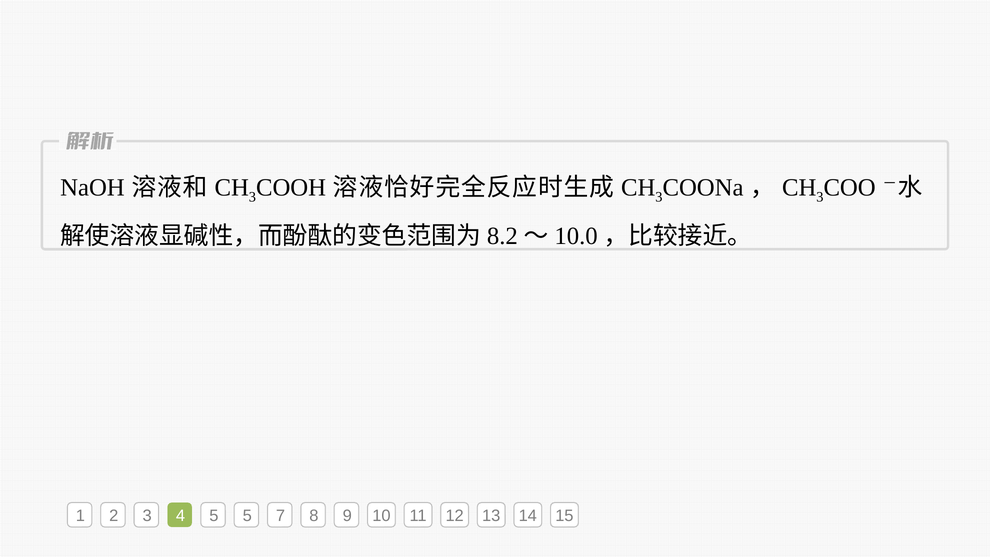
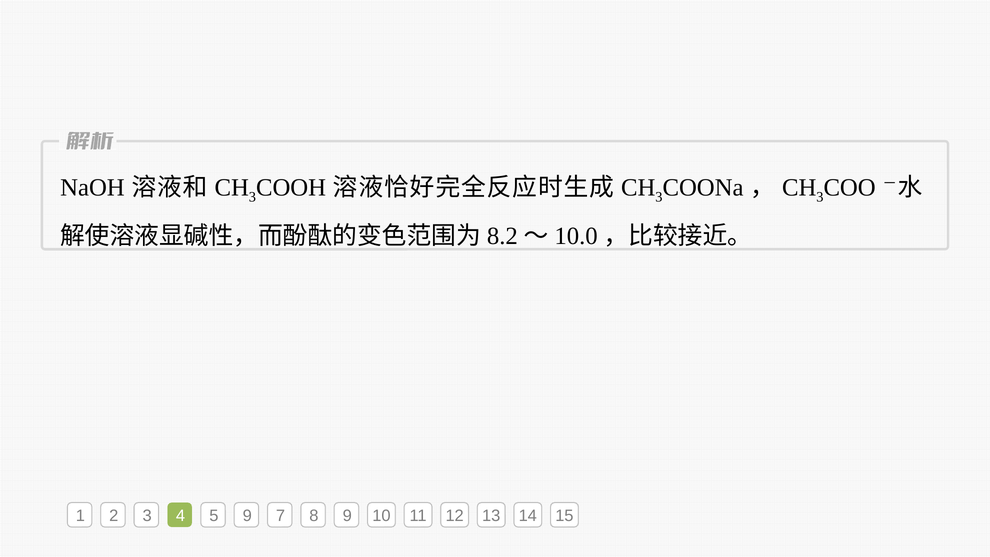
5 5: 5 -> 9 (247, 516)
